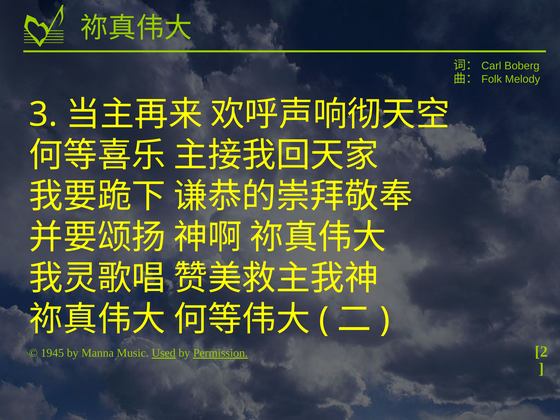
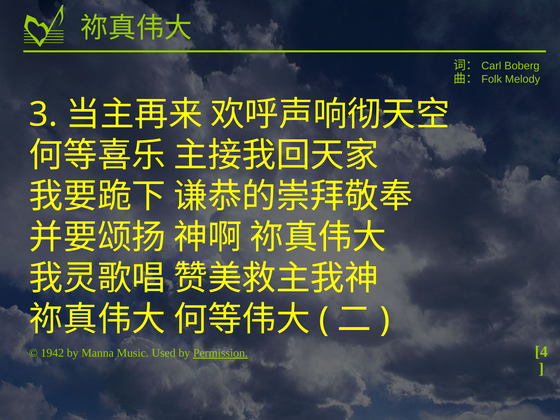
2: 2 -> 4 (541, 352)
1945: 1945 -> 1942 (52, 353)
Used underline: present -> none (164, 353)
